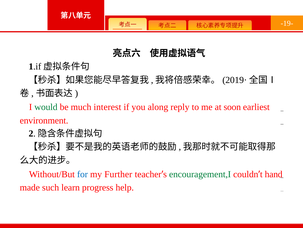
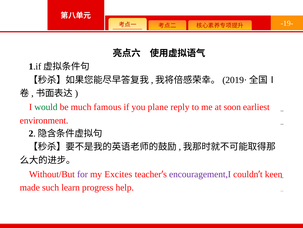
interest: interest -> famous (107, 107)
along: along -> plane (158, 107)
for colour: blue -> purple (82, 174)
Further: Further -> Excites (118, 174)
encouragement,I colour: green -> purple (200, 174)
hand: hand -> keen (274, 174)
